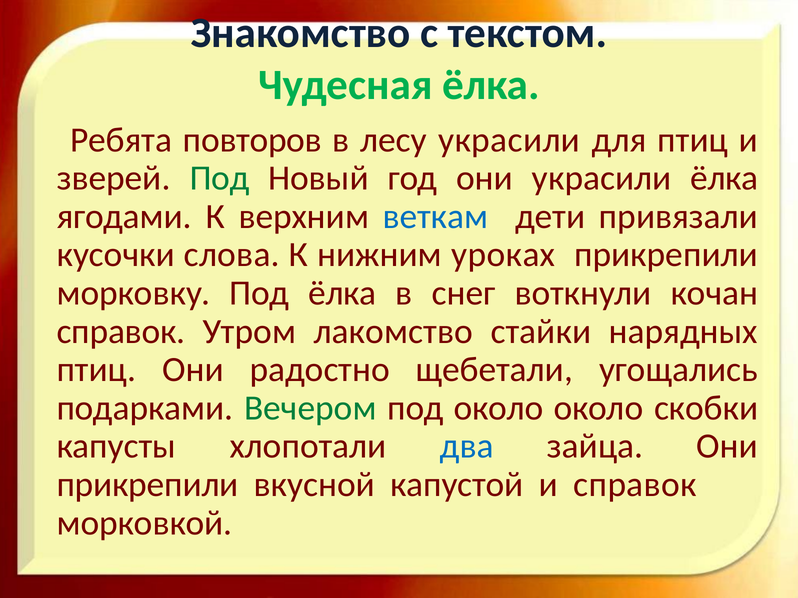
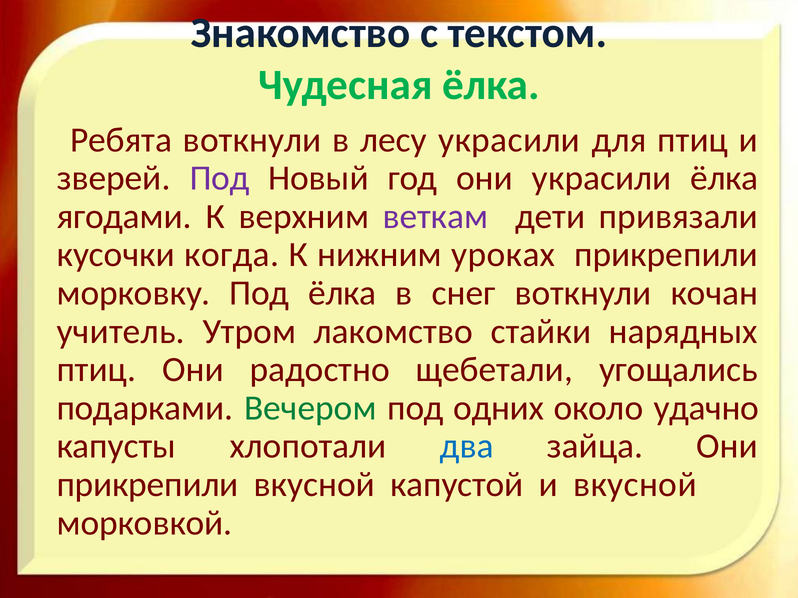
Ребята повторов: повторов -> воткнули (252, 140)
Под colour: green -> purple (220, 178)
веткам colour: blue -> purple (435, 217)
слова: слова -> когда (232, 255)
справок: справок -> учитель (121, 332)
под около: около -> одних (499, 408)
скобки: скобки -> удачно (706, 408)
и справок: справок -> вкусной (635, 485)
